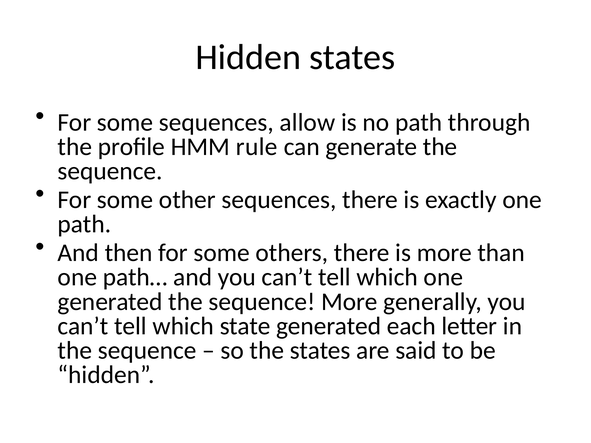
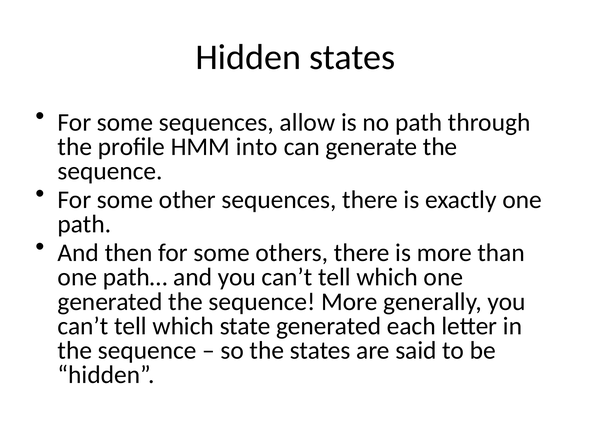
rule: rule -> into (257, 147)
